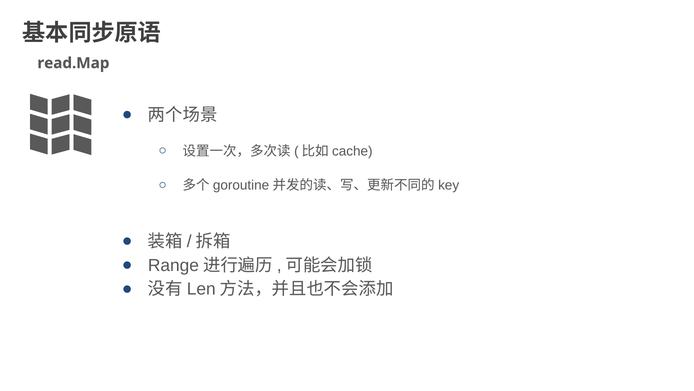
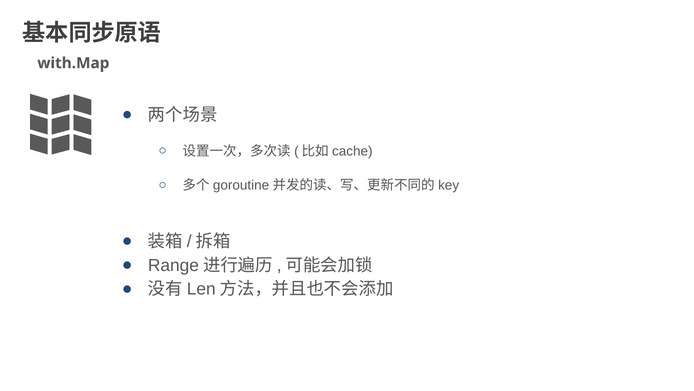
read.Map: read.Map -> with.Map (73, 63)
